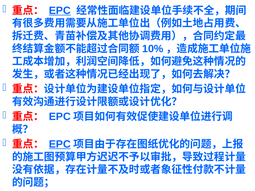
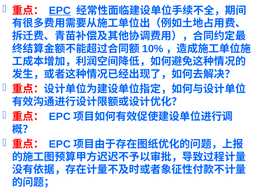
EPC underline: present -> none (60, 144)
